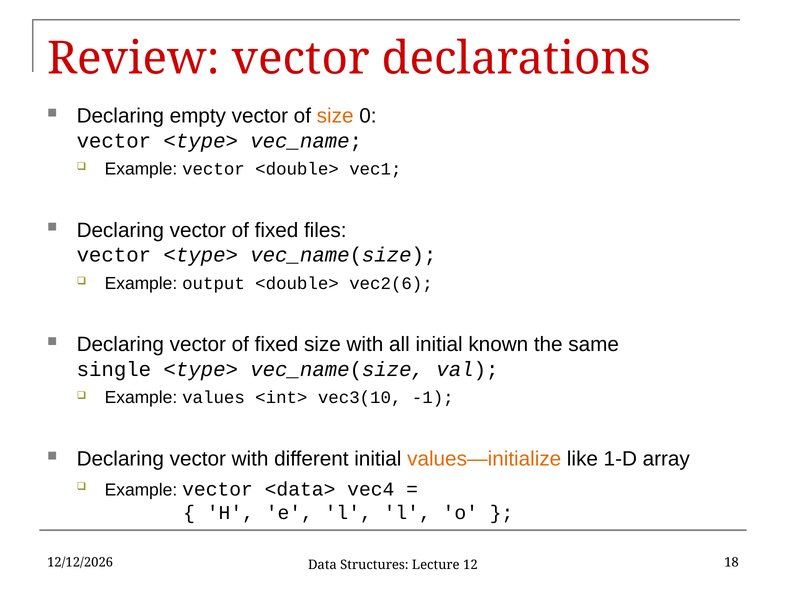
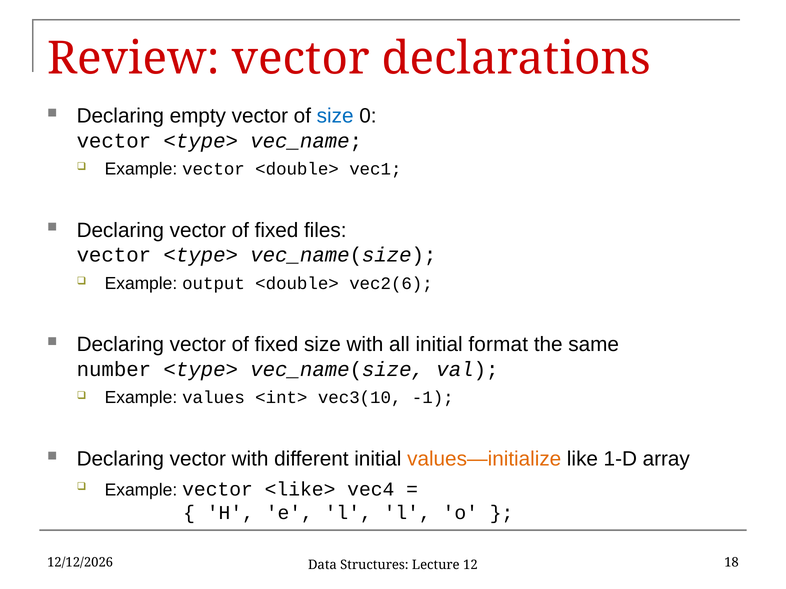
size colour: orange -> blue (335, 116)
known: known -> format (498, 345)
single: single -> number (114, 370)
<data>: <data> -> <like> (300, 489)
